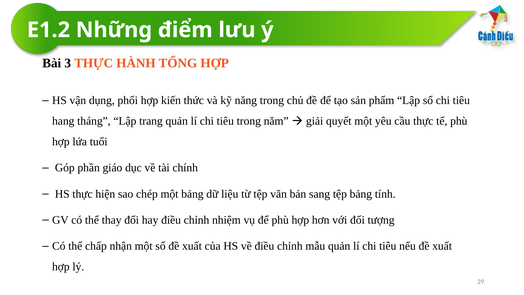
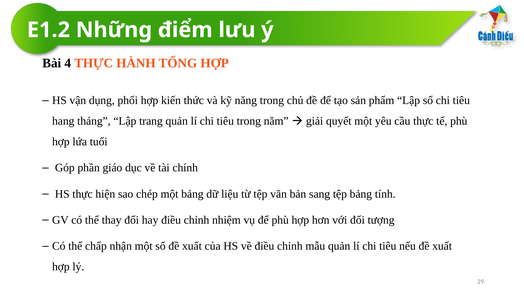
3: 3 -> 4 (68, 63)
